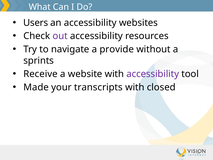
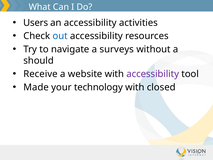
websites: websites -> activities (138, 23)
out colour: purple -> blue (60, 36)
provide: provide -> surveys (117, 49)
sprints: sprints -> should (39, 61)
transcripts: transcripts -> technology (98, 87)
